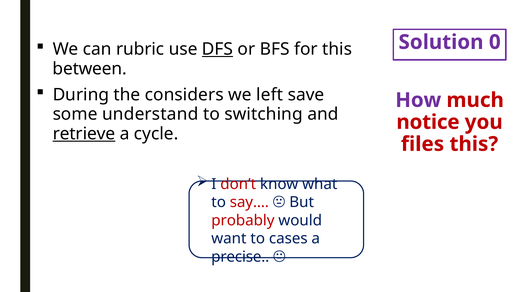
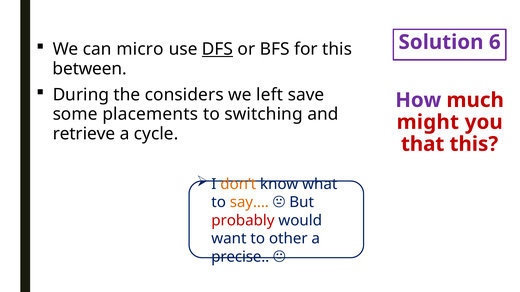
0: 0 -> 6 (495, 42)
rubric: rubric -> micro (140, 49)
understand: understand -> placements (150, 114)
notice: notice -> might (428, 122)
retrieve underline: present -> none (84, 134)
files: files -> that (423, 144)
don’t colour: red -> orange (238, 184)
say… colour: red -> orange (249, 203)
cases: cases -> other (288, 239)
